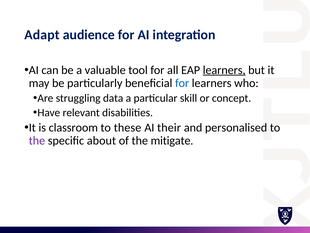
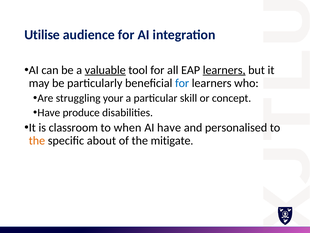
Adapt: Adapt -> Utilise (42, 35)
valuable underline: none -> present (105, 70)
data: data -> your (113, 98)
relevant: relevant -> produce (81, 112)
these: these -> when (128, 127)
AI their: their -> have (169, 127)
the colour: purple -> orange (37, 140)
